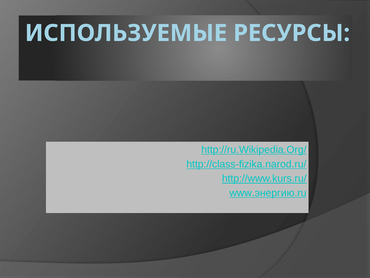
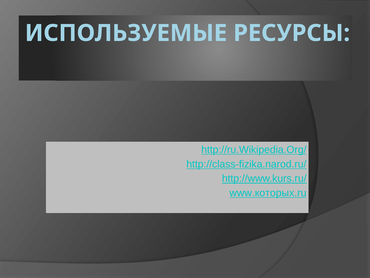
www.энергию.ru: www.энергию.ru -> www.которых.ru (268, 193)
